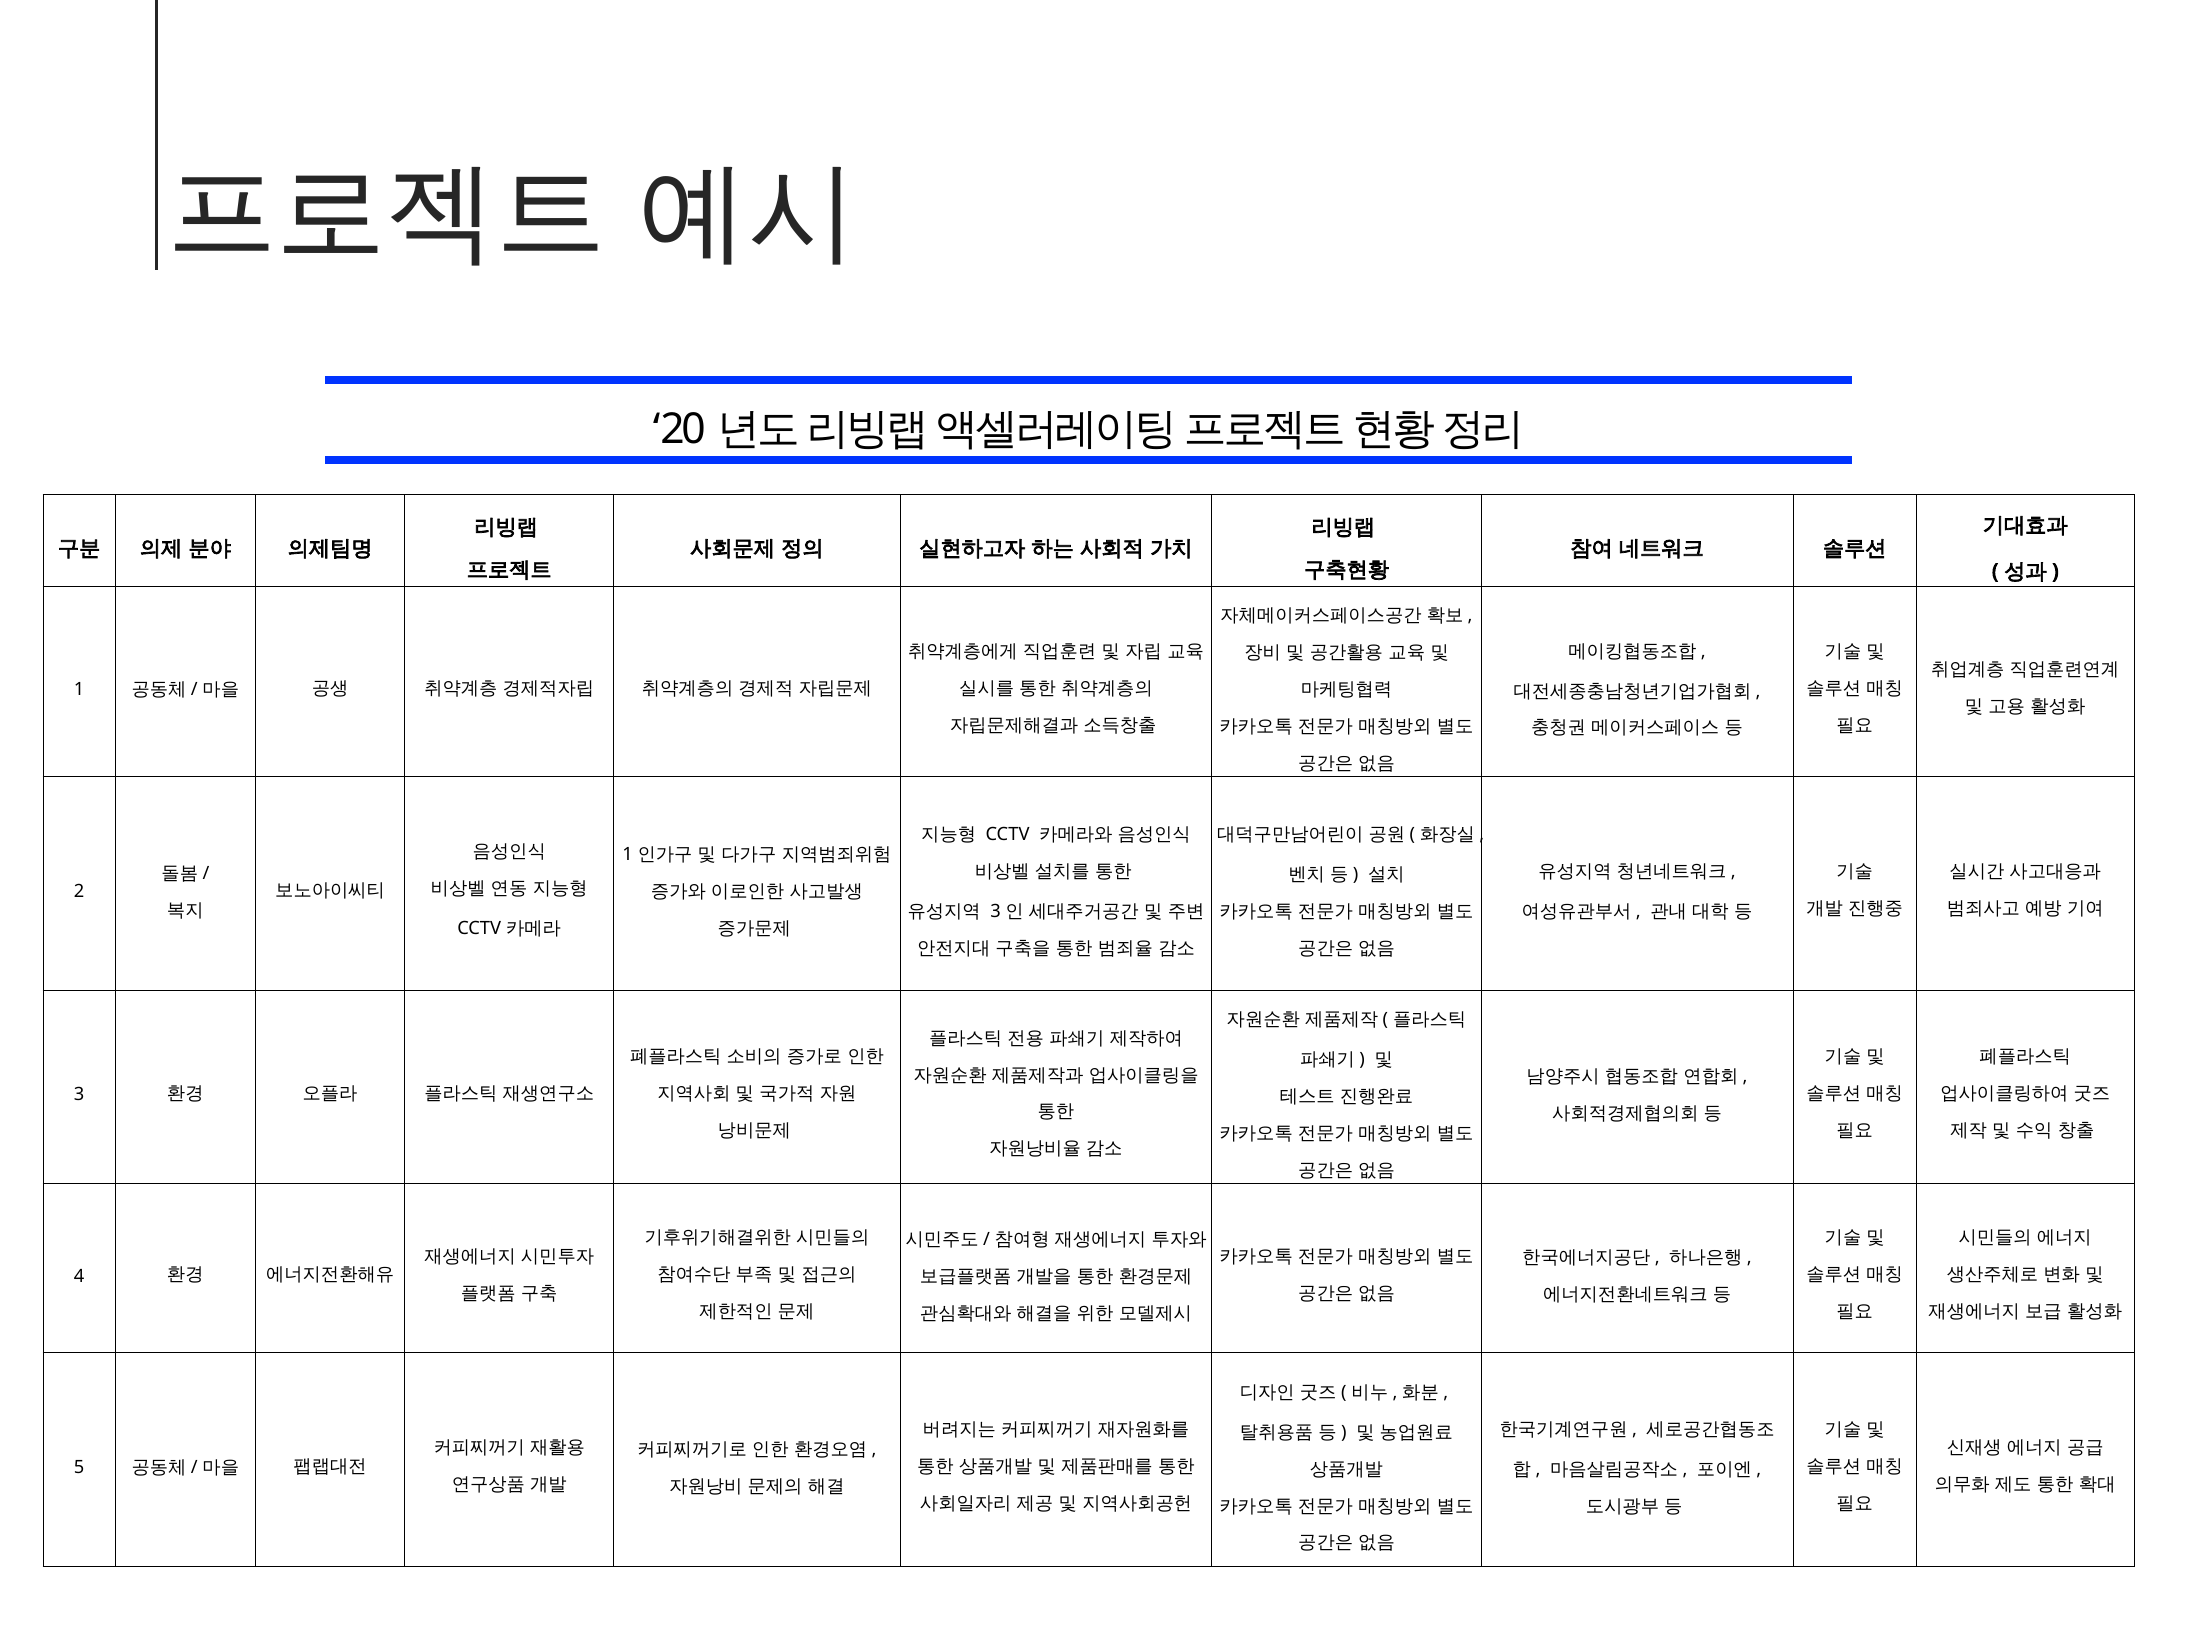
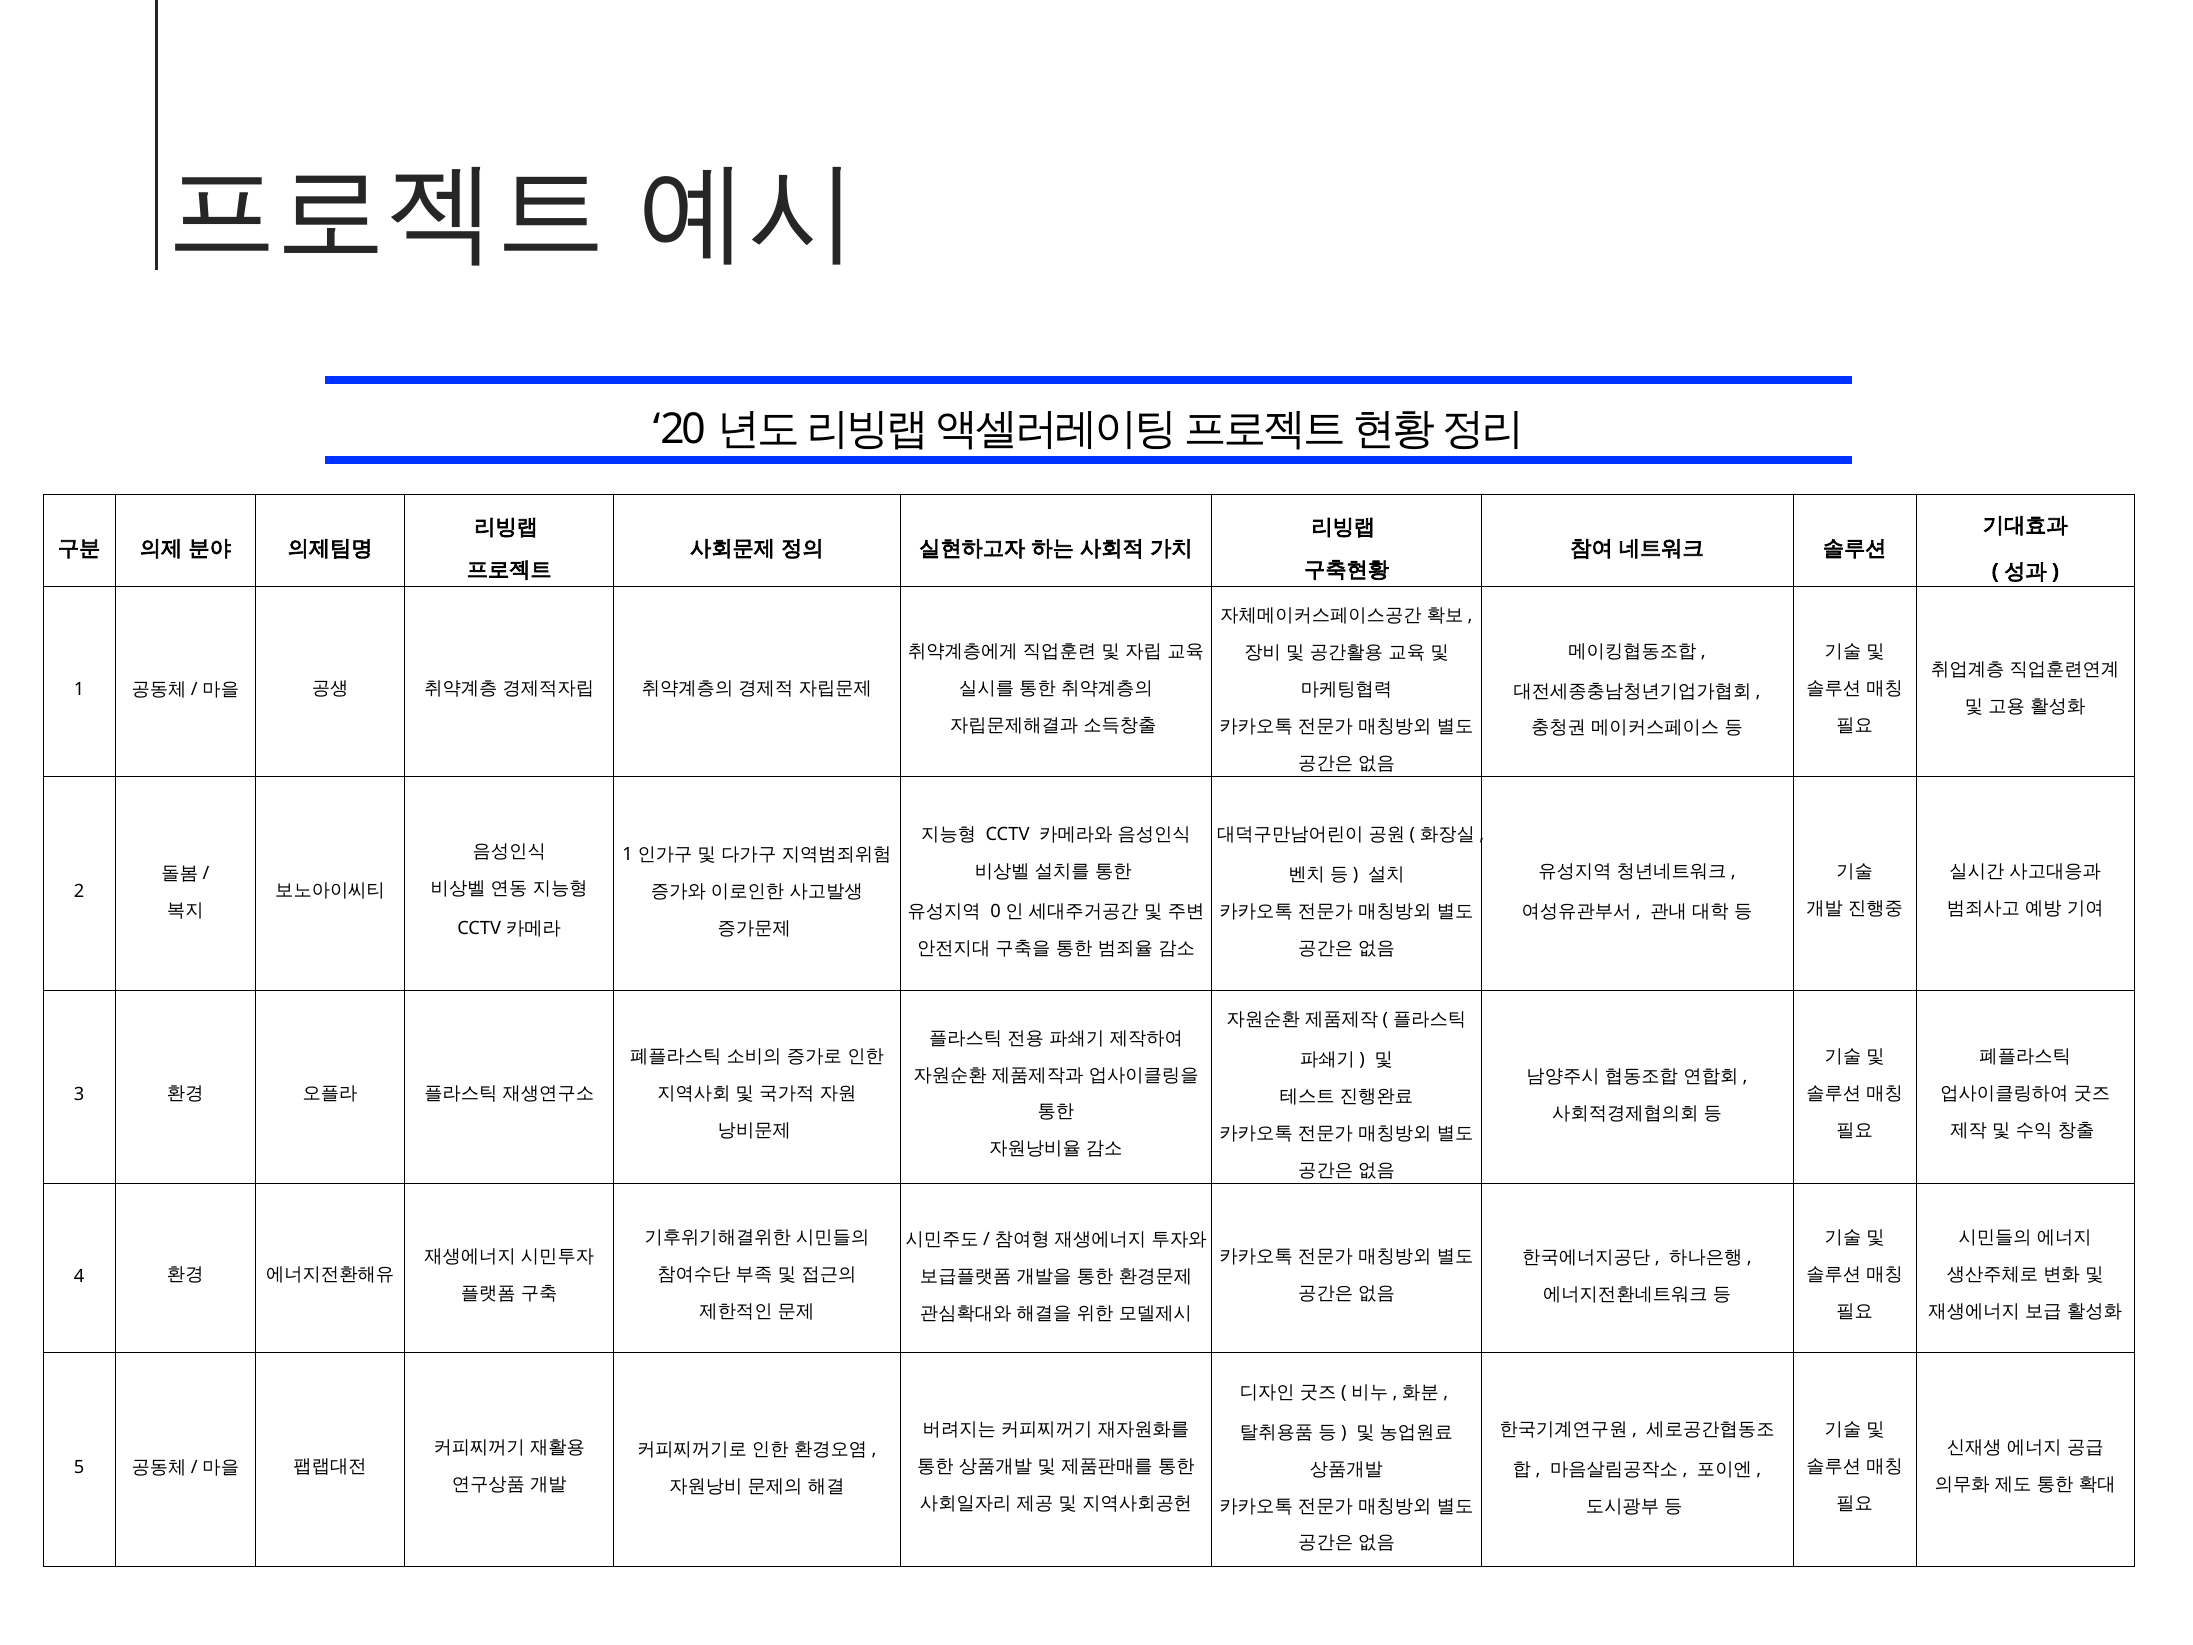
3: 3 -> 0 (996, 911)
